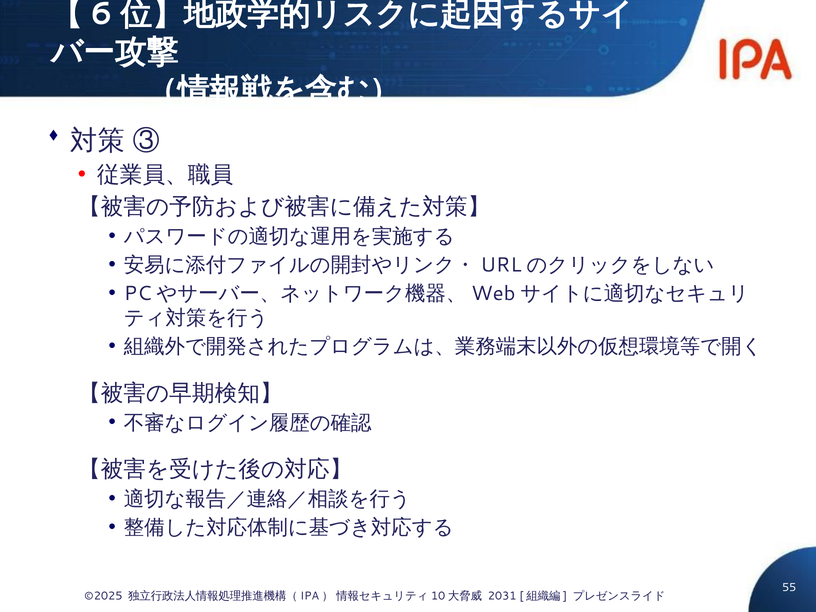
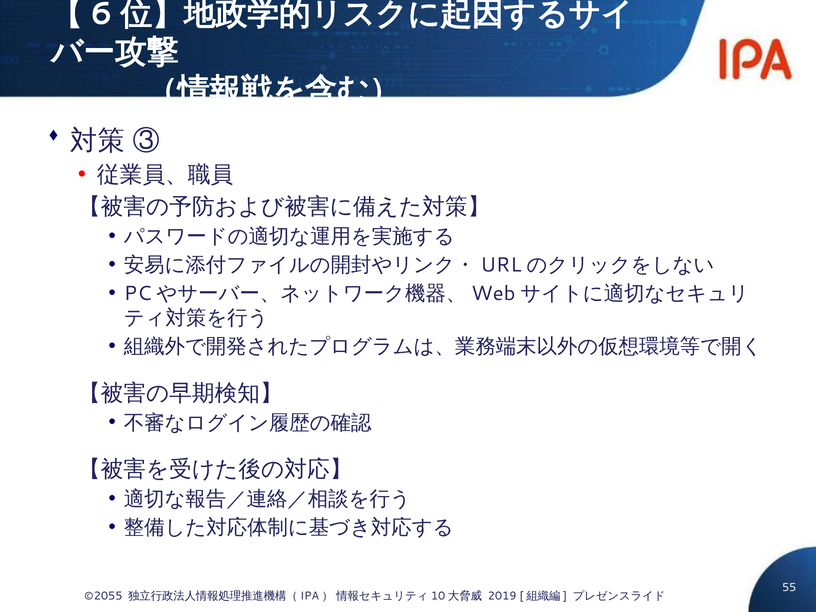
©2025: ©2025 -> ©2055 (103, 596)
2031: 2031 -> 2019 (502, 596)
